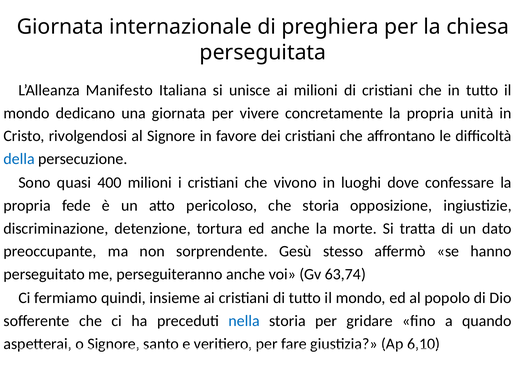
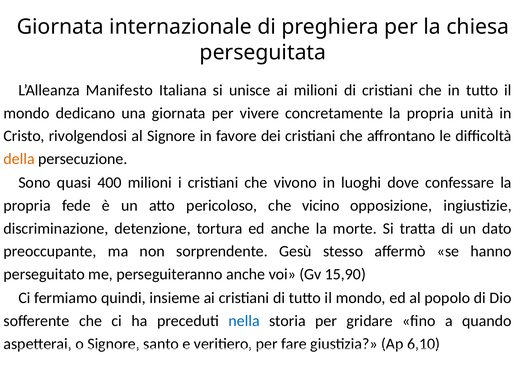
della colour: blue -> orange (19, 159)
che storia: storia -> vicino (321, 206)
63,74: 63,74 -> 15,90 (345, 274)
